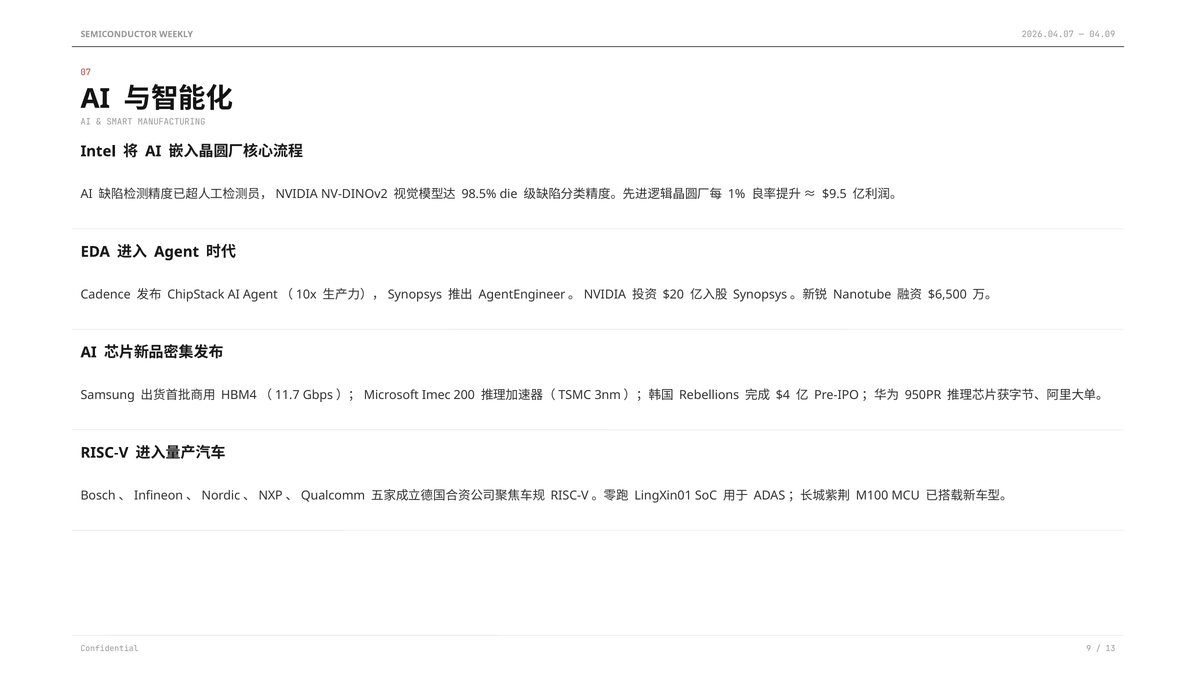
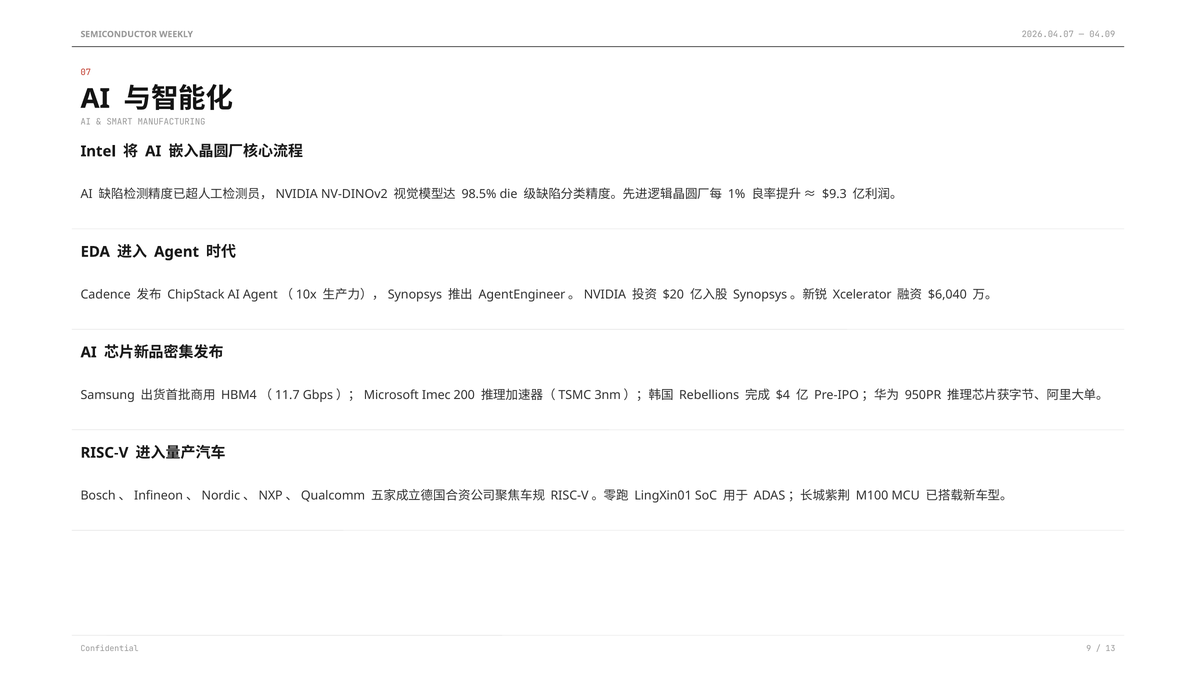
$9.5: $9.5 -> $9.3 (834, 194)
Nanotube: Nanotube -> Xcelerator (862, 295)
$6,500: $6,500 -> $6,040 (947, 295)
